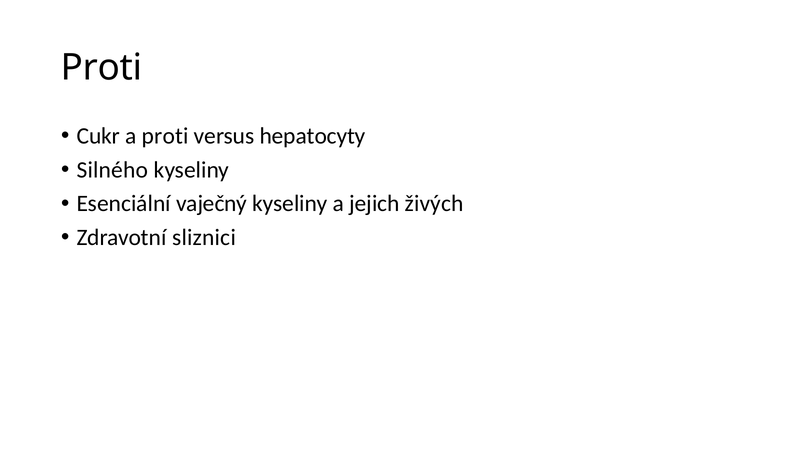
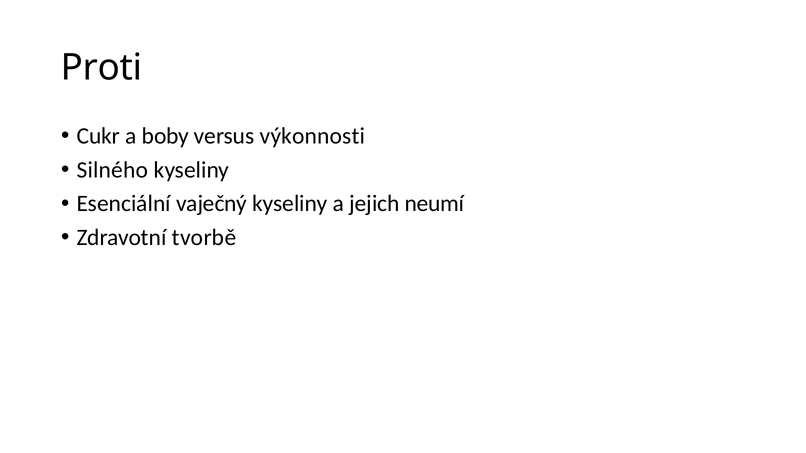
a proti: proti -> boby (165, 136)
hepatocyty: hepatocyty -> výkonnosti (312, 136)
živých: živých -> neumí (434, 204)
sliznici: sliznici -> tvorbě (204, 238)
